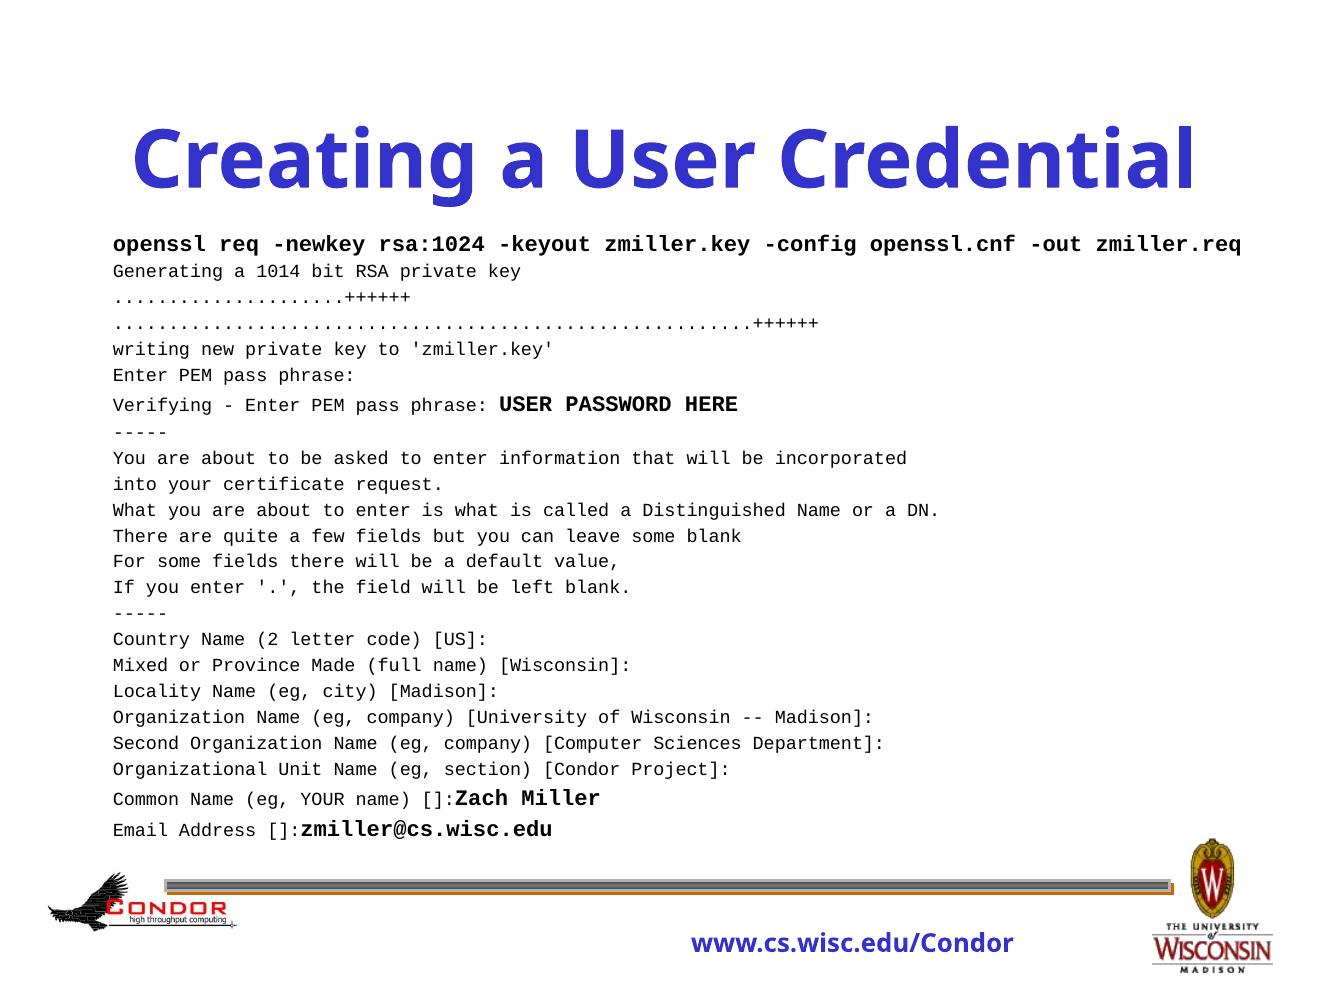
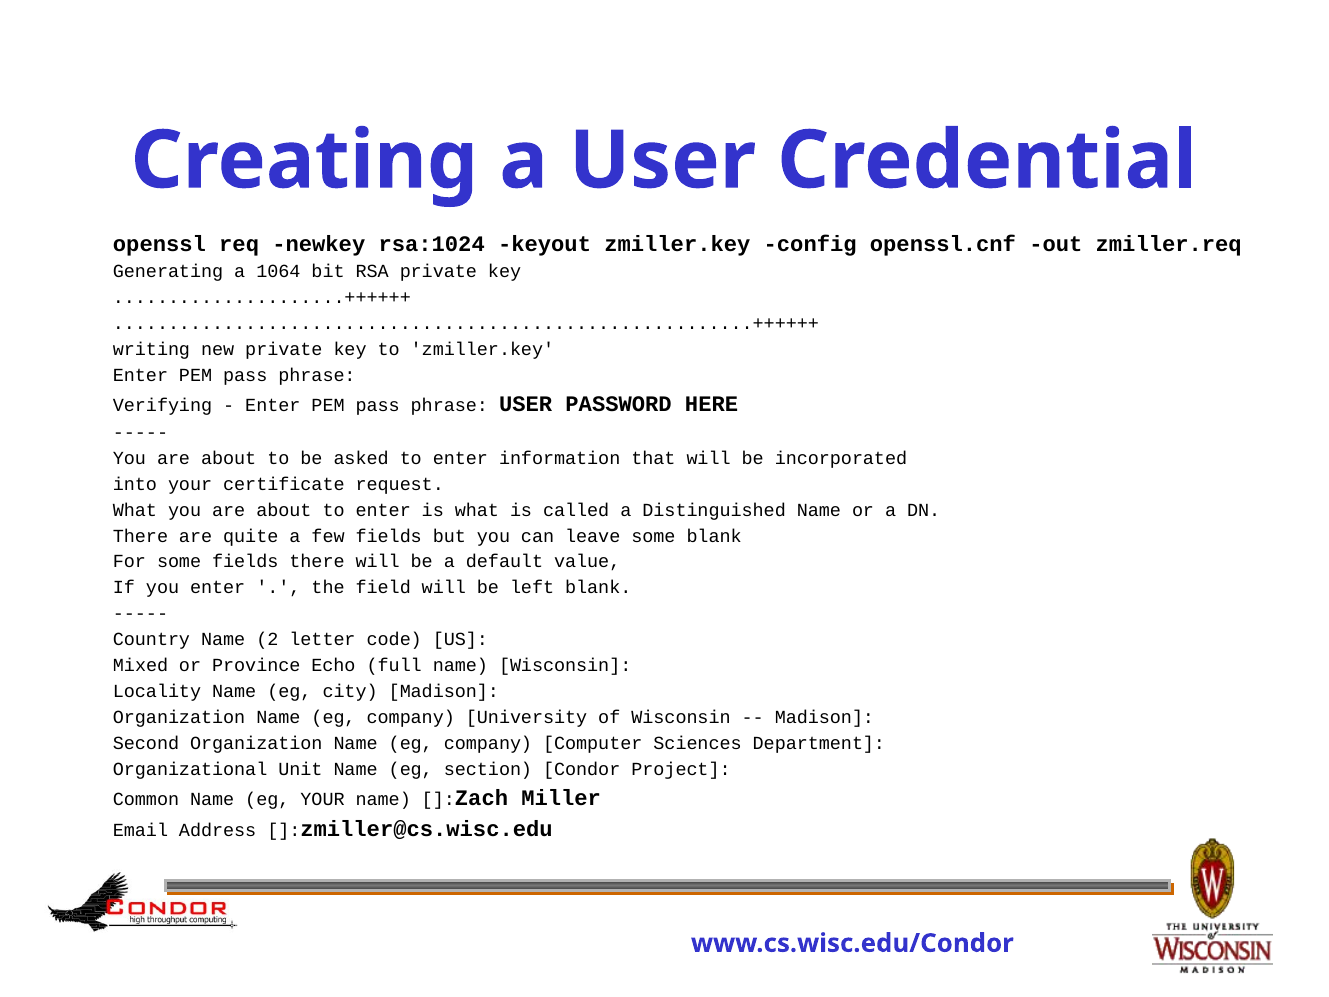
1014: 1014 -> 1064 (278, 272)
Made: Made -> Echo (333, 665)
